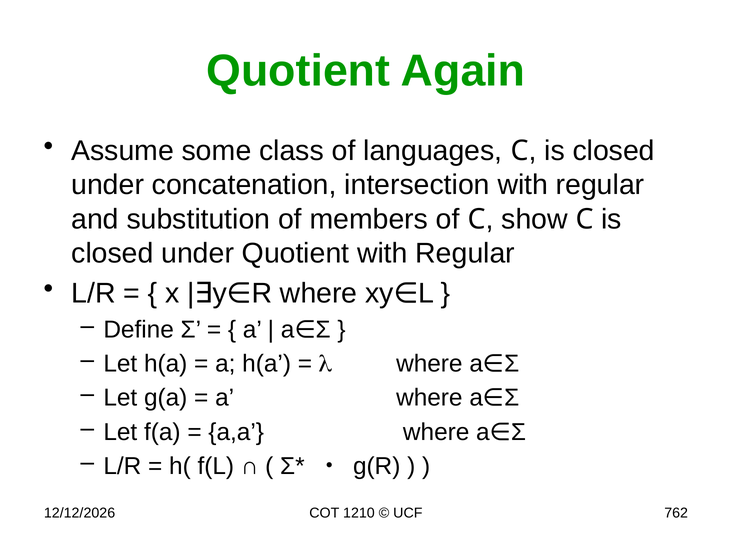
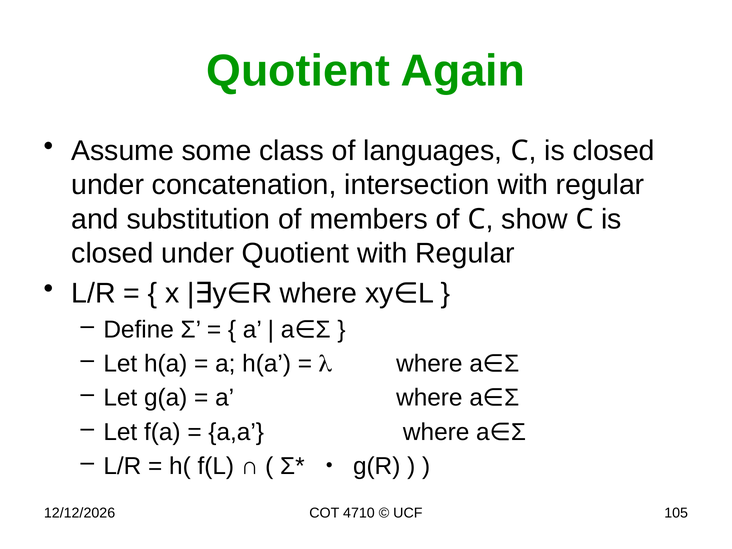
1210: 1210 -> 4710 (359, 513)
762: 762 -> 105 (676, 513)
